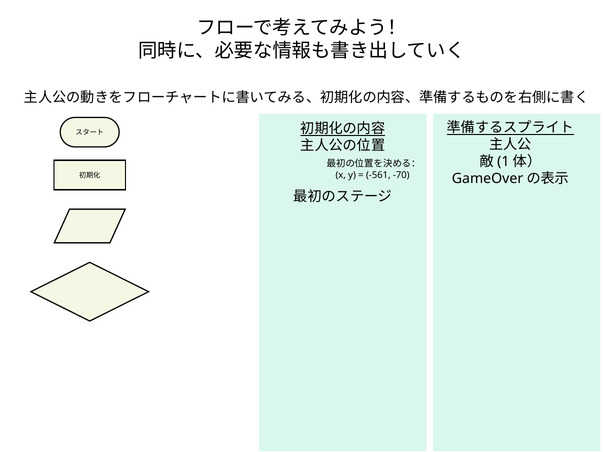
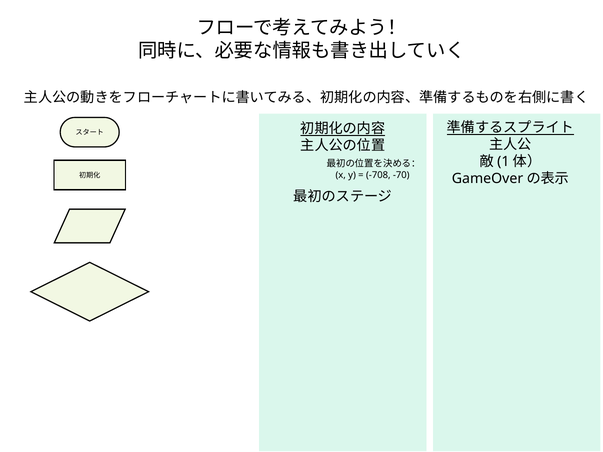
-561: -561 -> -708 (378, 175)
